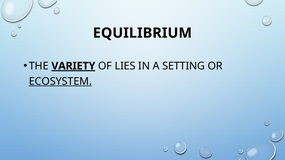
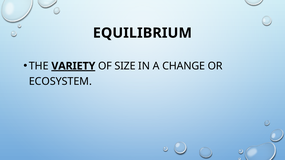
LIES: LIES -> SIZE (125, 66)
SETTING: SETTING -> CHANGE (184, 66)
ECOSYSTEM underline: present -> none (60, 82)
